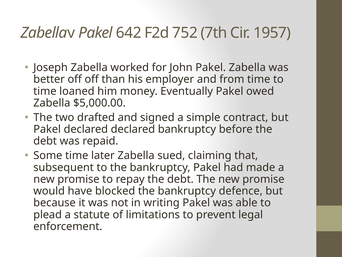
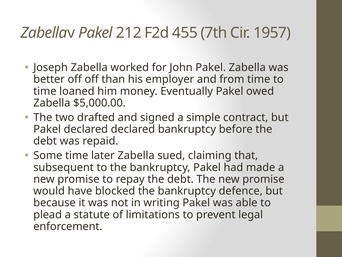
642: 642 -> 212 (129, 33)
752: 752 -> 455 (185, 33)
